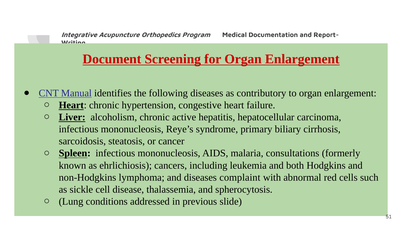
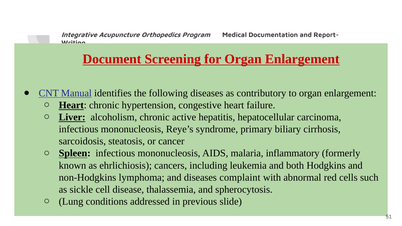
consultations: consultations -> inflammatory (293, 153)
